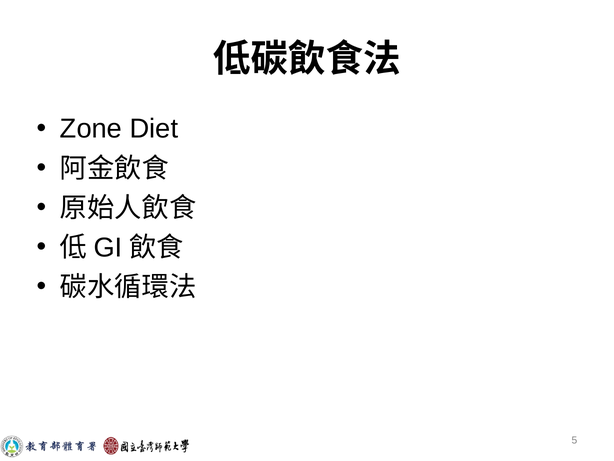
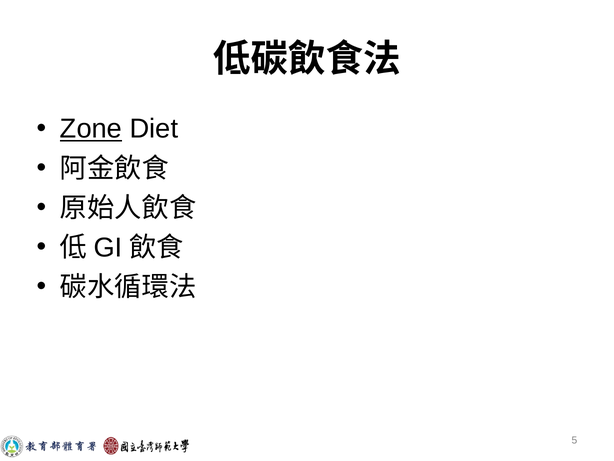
Zone underline: none -> present (91, 129)
